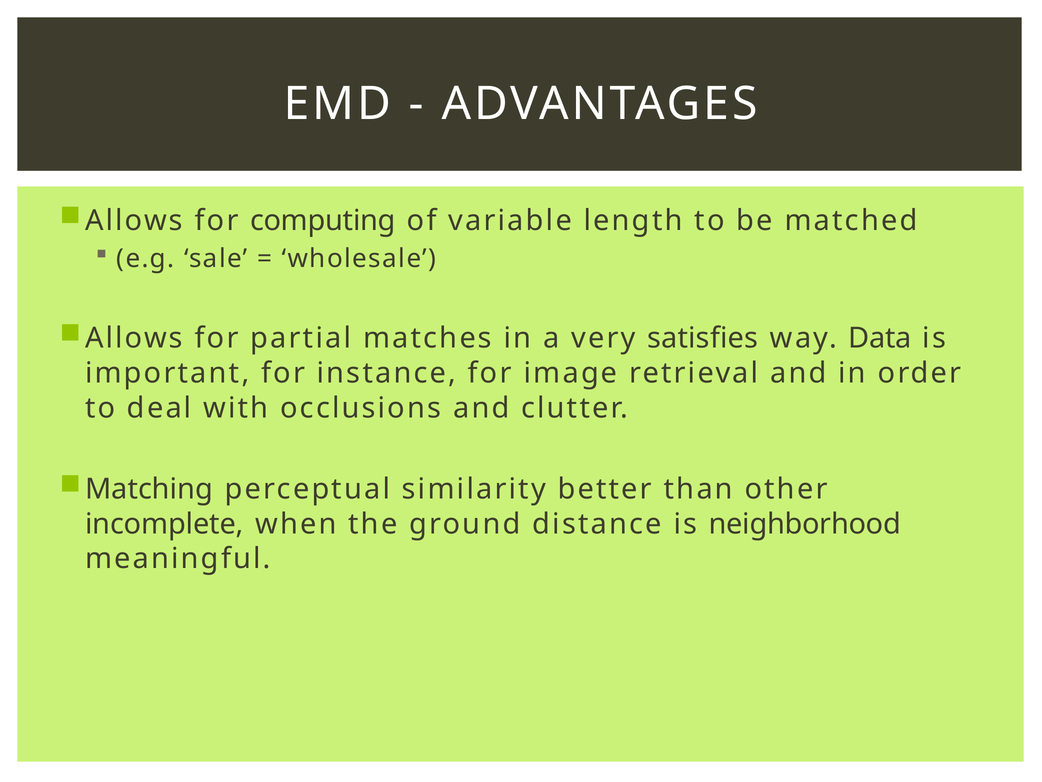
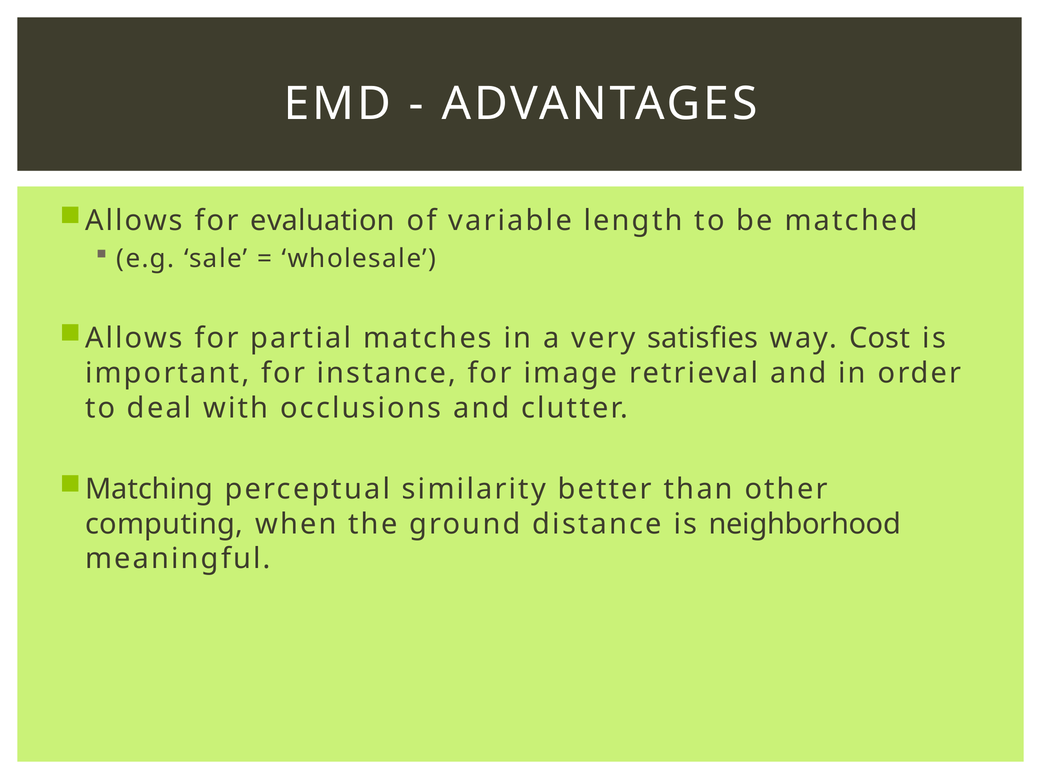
computing: computing -> evaluation (323, 221)
Data: Data -> Cost (880, 338)
incomplete: incomplete -> computing (164, 524)
